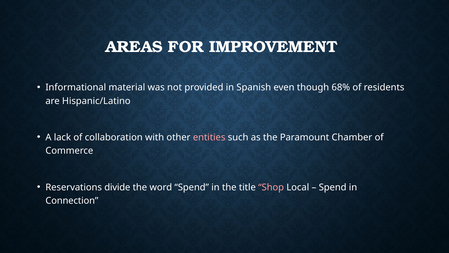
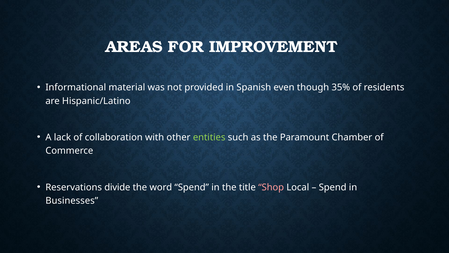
68%: 68% -> 35% (341, 87)
entities colour: pink -> light green (209, 137)
Connection: Connection -> Businesses (72, 200)
